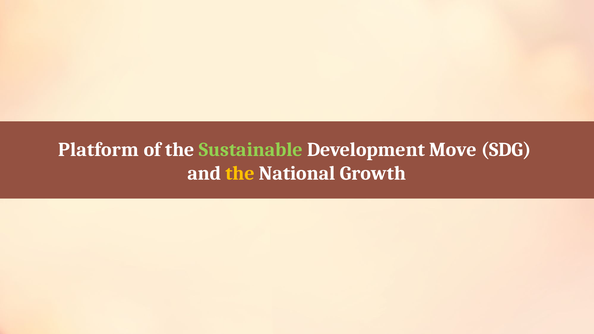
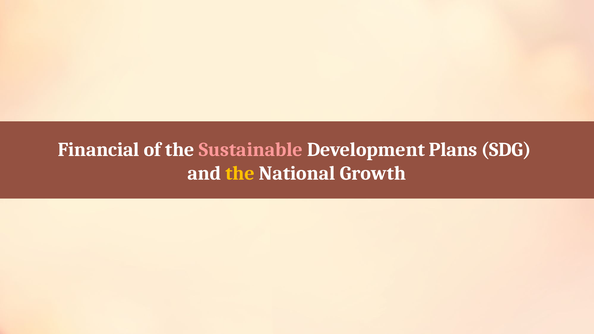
Platform: Platform -> Financial (99, 150)
Sustainable colour: light green -> pink (251, 150)
Move: Move -> Plans (453, 150)
